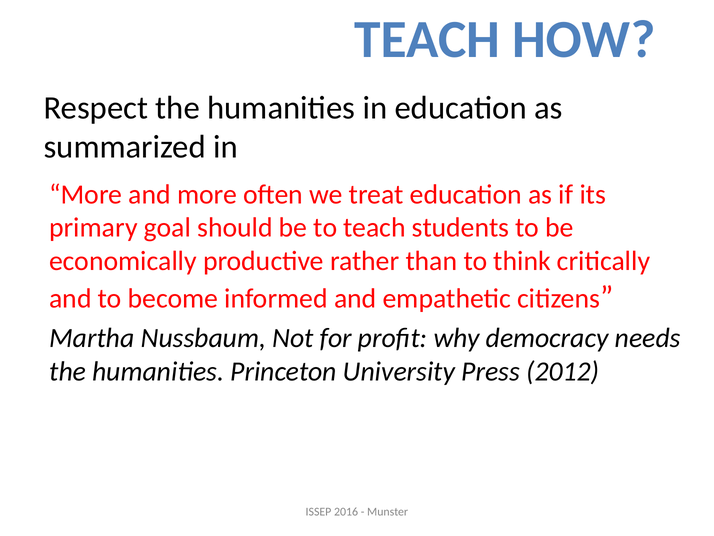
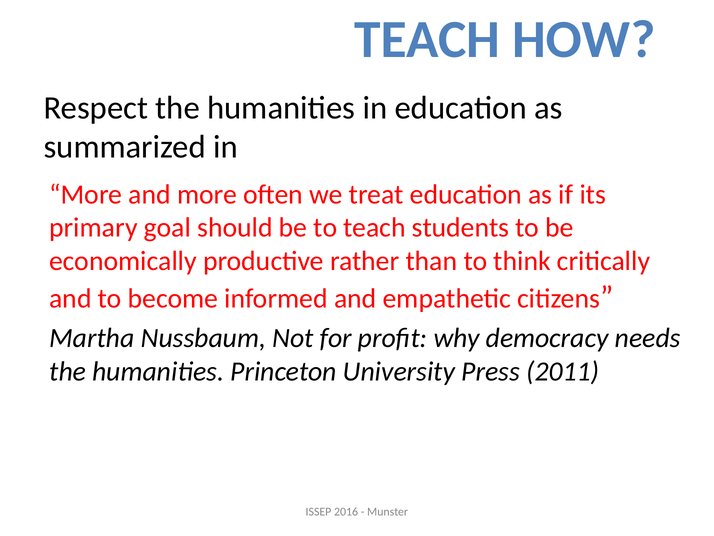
2012: 2012 -> 2011 (563, 371)
